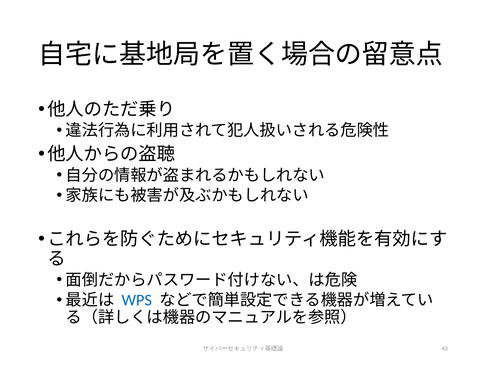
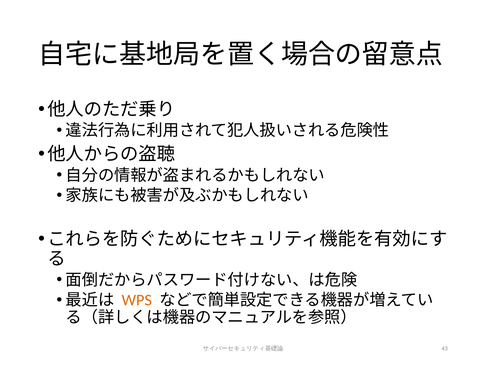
WPS colour: blue -> orange (137, 300)
